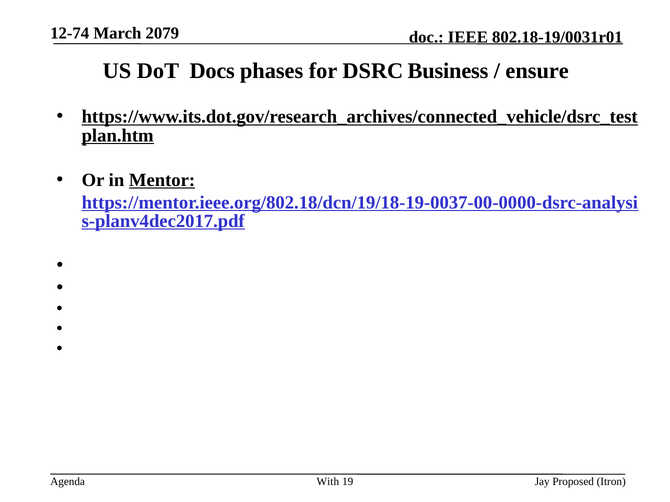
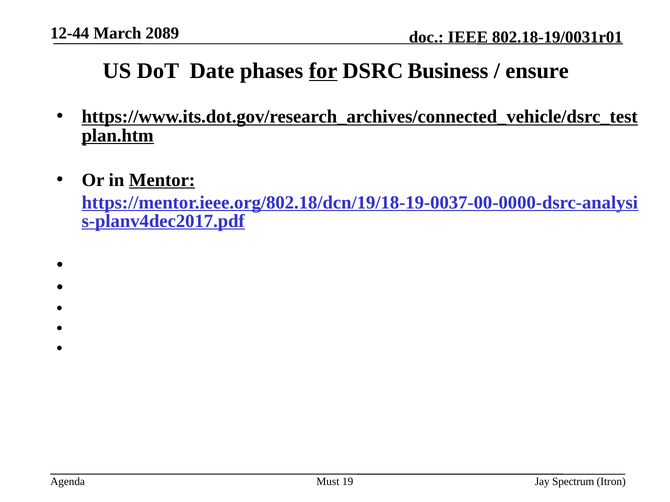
12-74: 12-74 -> 12-44 (70, 33)
2079: 2079 -> 2089 (162, 33)
Docs: Docs -> Date (212, 71)
for underline: none -> present (323, 71)
With: With -> Must (328, 482)
Proposed: Proposed -> Spectrum (573, 482)
